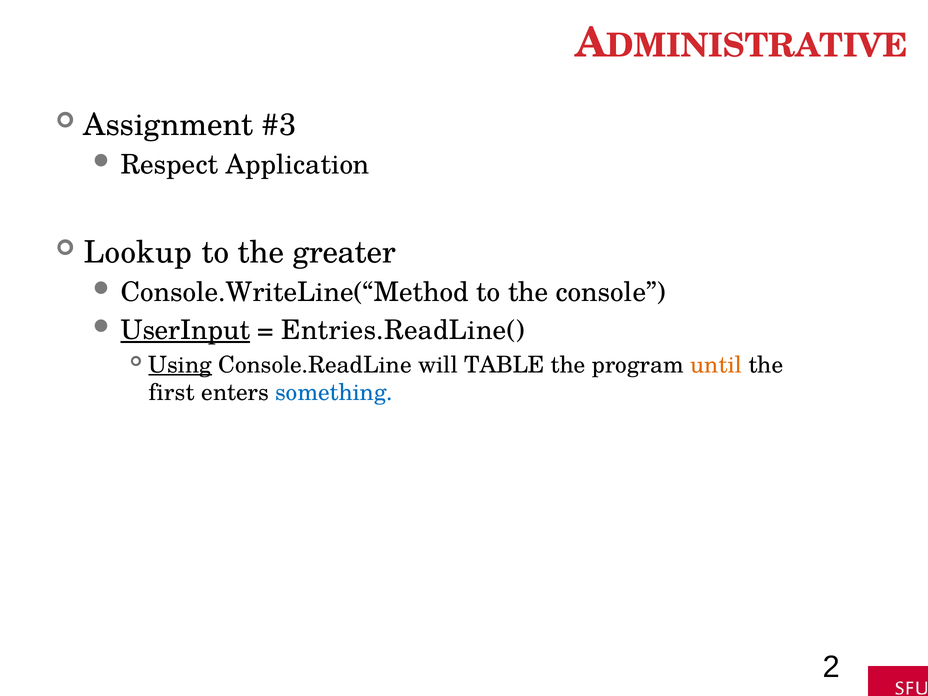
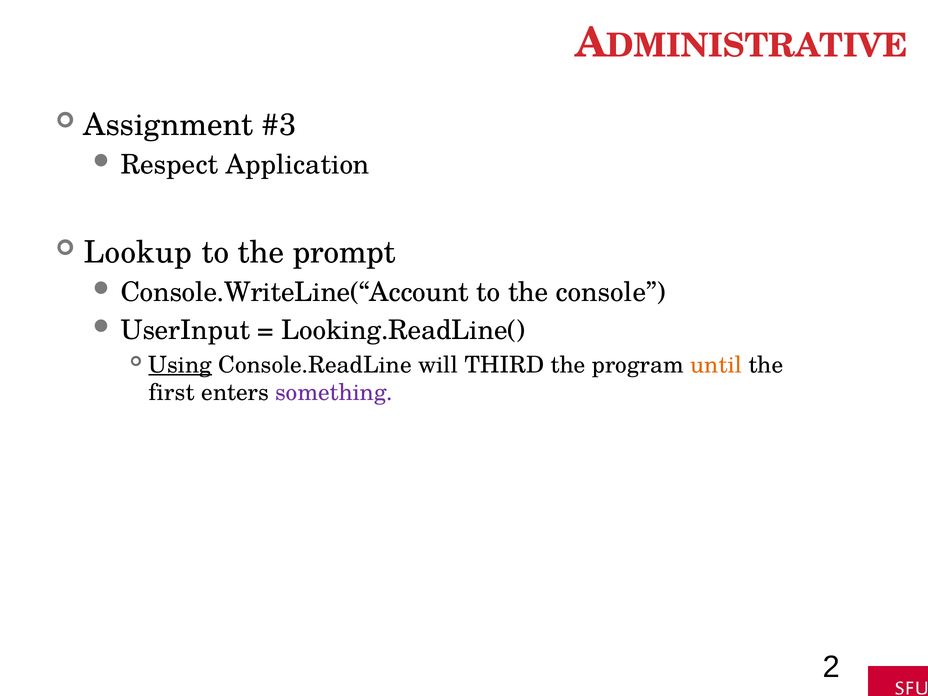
greater: greater -> prompt (344, 253)
Console.WriteLine(“Method: Console.WriteLine(“Method -> Console.WriteLine(“Account (295, 292)
UserInput underline: present -> none (185, 330)
Entries.ReadLine(: Entries.ReadLine( -> Looking.ReadLine( (403, 330)
TABLE: TABLE -> THIRD (504, 365)
something colour: blue -> purple (334, 393)
